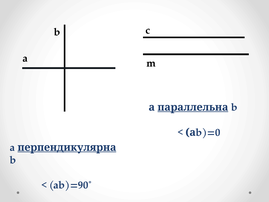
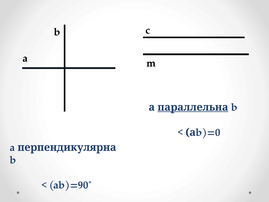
перпендикулярна underline: present -> none (67, 147)
